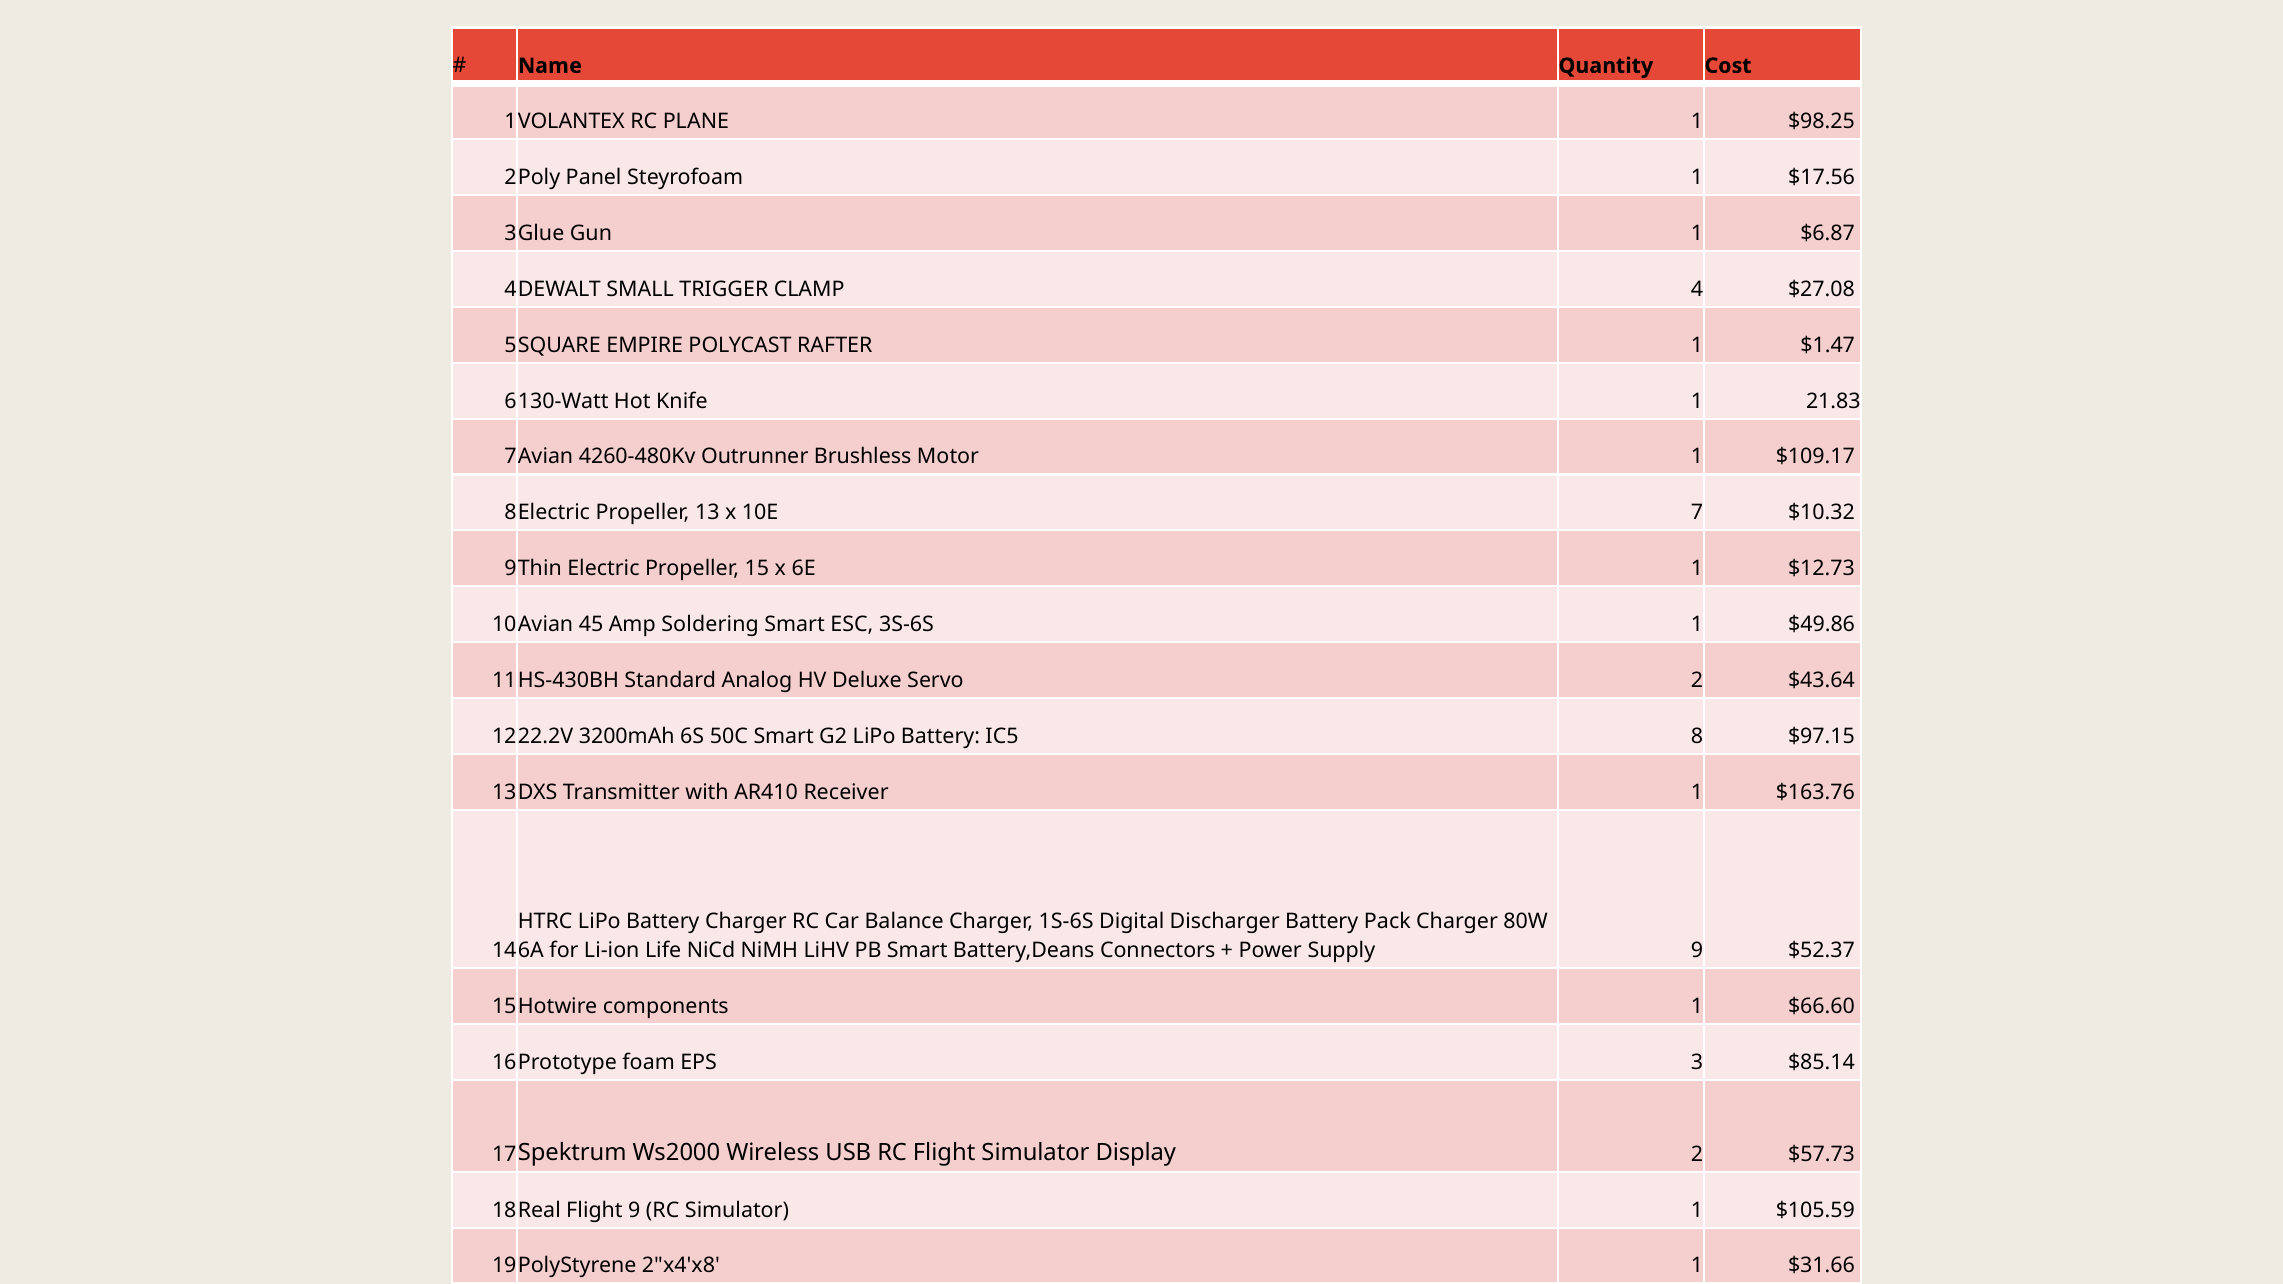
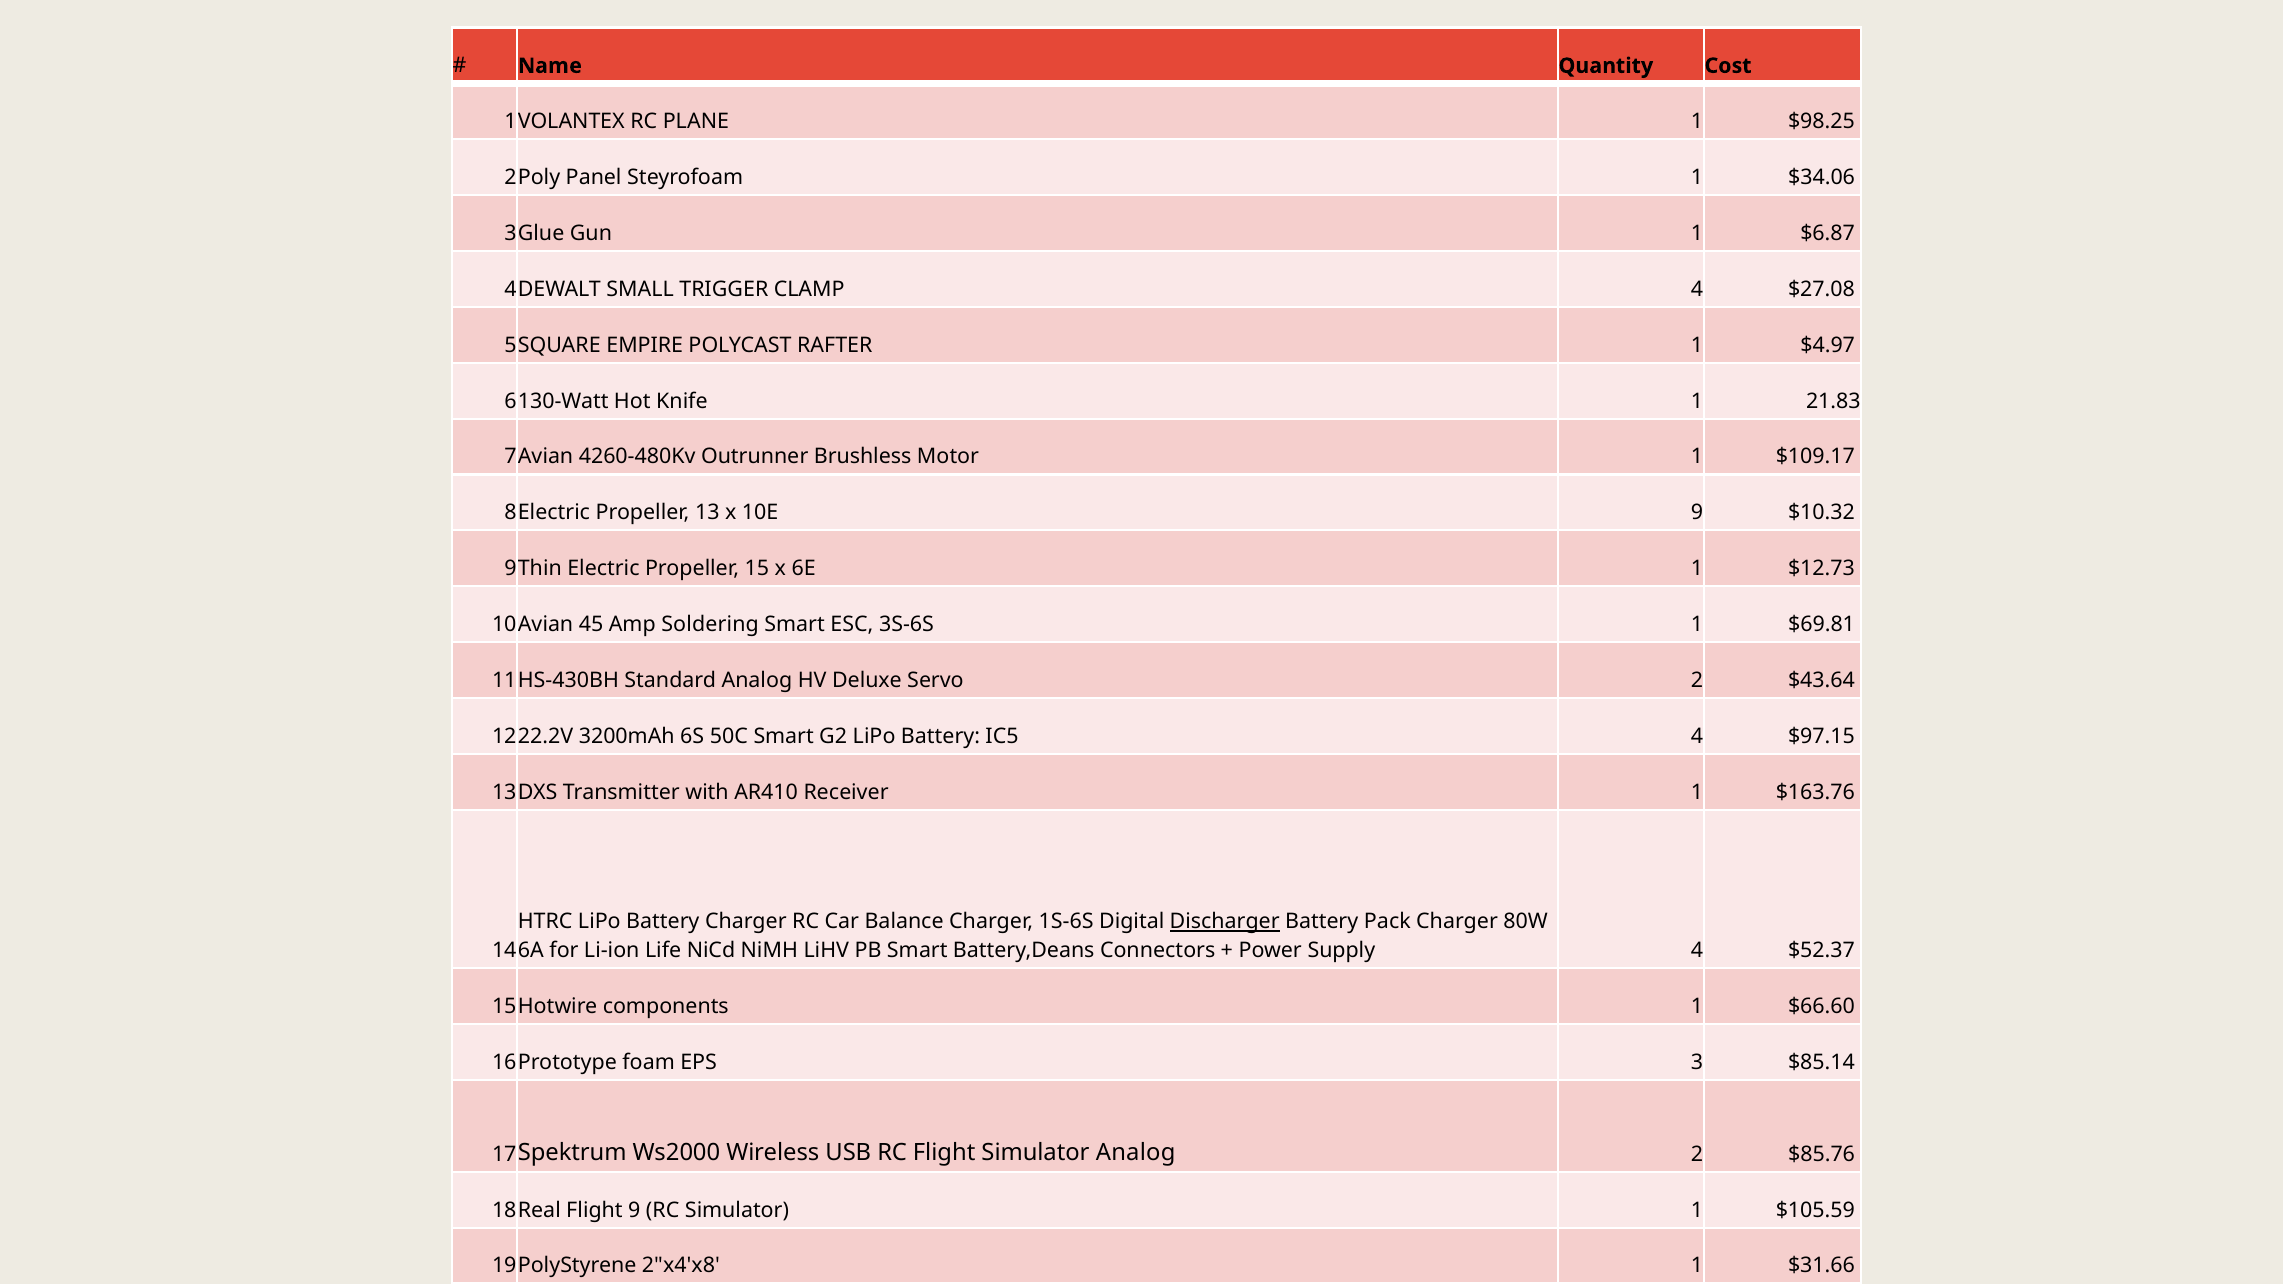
$17.56: $17.56 -> $34.06 (1822, 178)
$1.47: $1.47 -> $4.97 (1828, 345)
10E 7: 7 -> 9 (1697, 513)
$49.86: $49.86 -> $69.81 (1822, 625)
IC5 8: 8 -> 4 (1697, 736)
Discharger underline: none -> present (1225, 922)
Supply 9: 9 -> 4 (1697, 951)
Simulator Display: Display -> Analog (1136, 1153)
$57.73: $57.73 -> $85.76 (1822, 1154)
